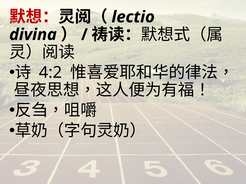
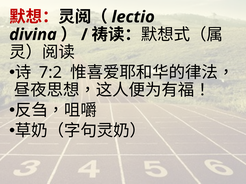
4:2: 4:2 -> 7:2 (51, 73)
